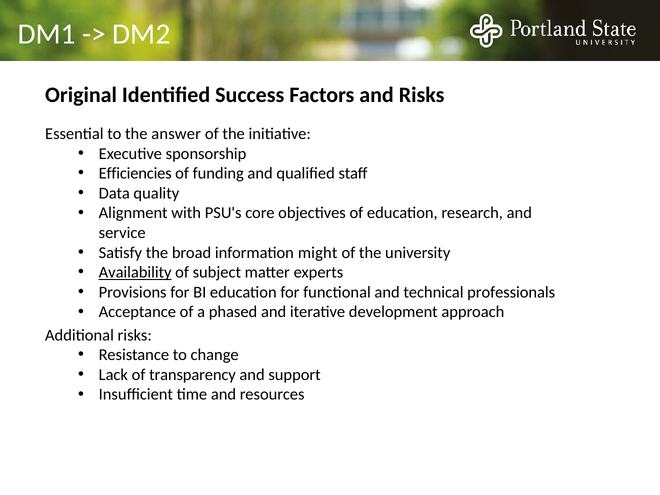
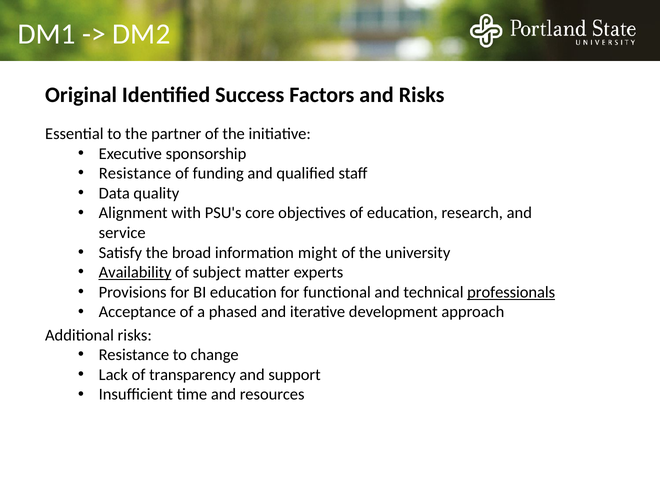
answer: answer -> partner (176, 134)
Efficiencies: Efficiencies -> Resistance (135, 173)
professionals underline: none -> present (511, 292)
